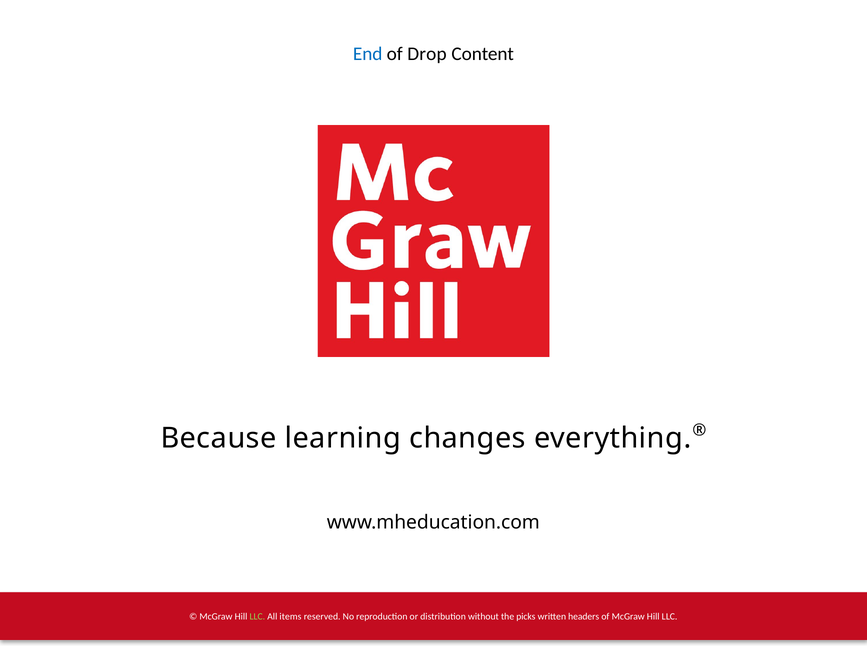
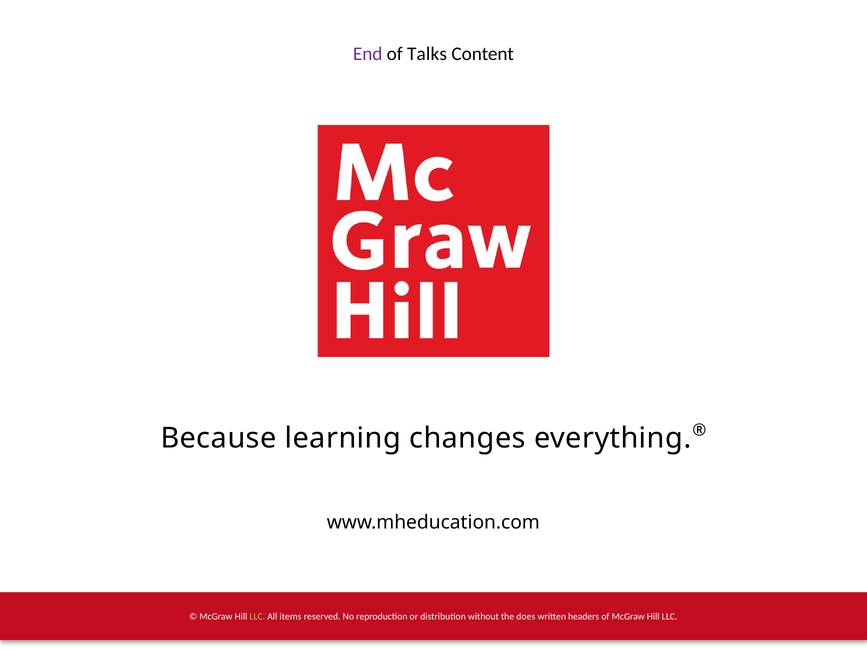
End colour: blue -> purple (368, 54)
Drop: Drop -> Talks (427, 54)
picks: picks -> does (526, 617)
